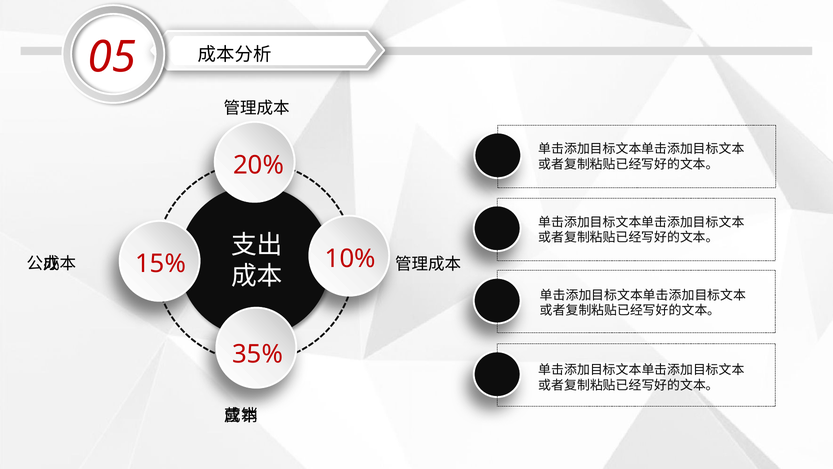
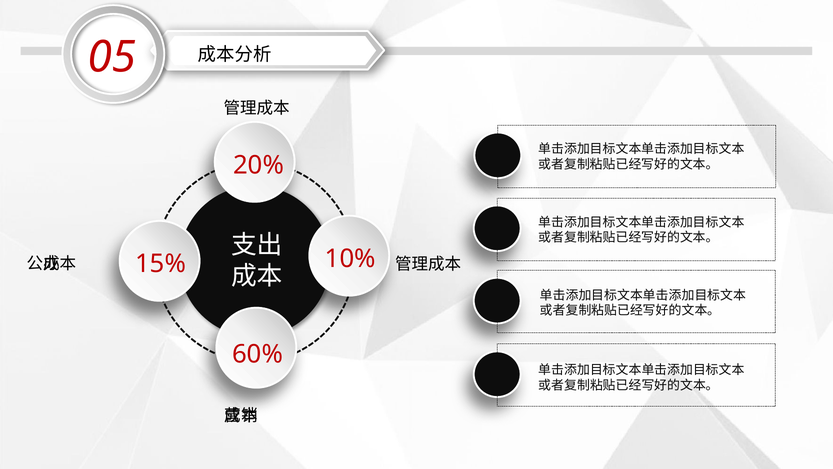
35%: 35% -> 60% (258, 354)
